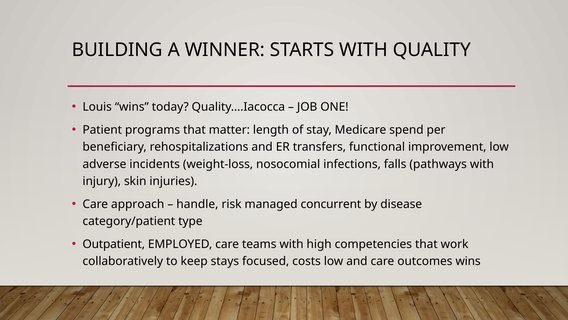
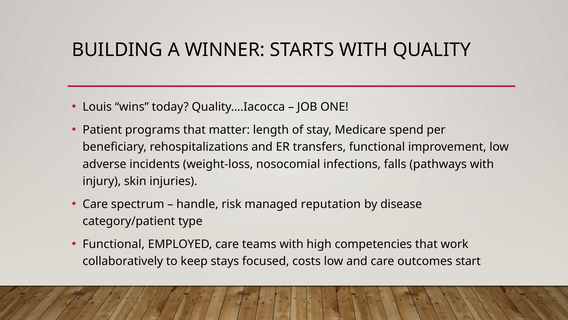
approach: approach -> spectrum (138, 204)
concurrent: concurrent -> reputation (331, 204)
Outpatient: Outpatient -> Functional (114, 244)
outcomes wins: wins -> start (468, 261)
